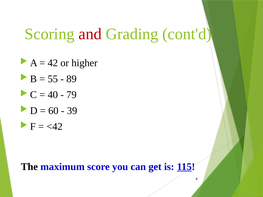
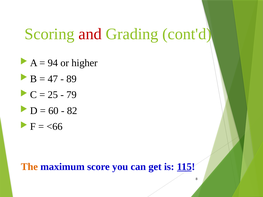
42: 42 -> 94 (53, 63)
55: 55 -> 47 (53, 79)
40: 40 -> 25 (53, 95)
39: 39 -> 82 (72, 111)
<42: <42 -> <66 (55, 127)
The colour: black -> orange (29, 167)
